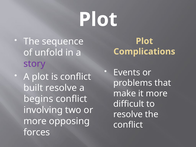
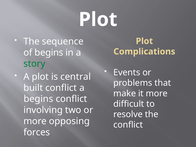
of unfold: unfold -> begins (49, 53)
story colour: purple -> green (34, 64)
is conflict: conflict -> central (76, 77)
built resolve: resolve -> conflict (61, 88)
